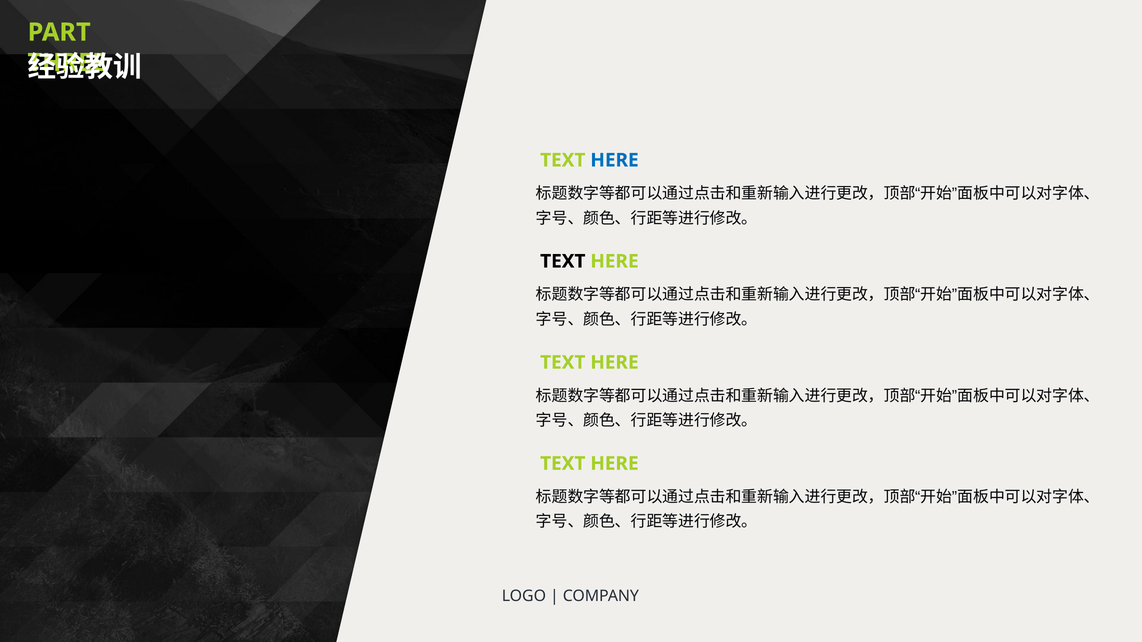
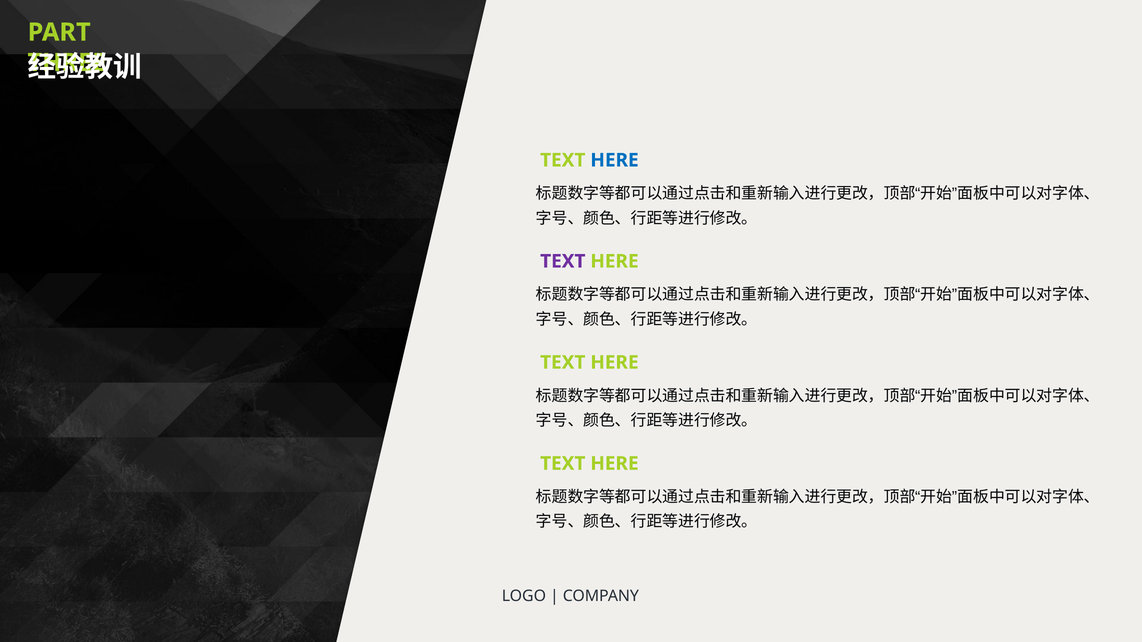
TEXT colour: black -> purple (563, 262)
